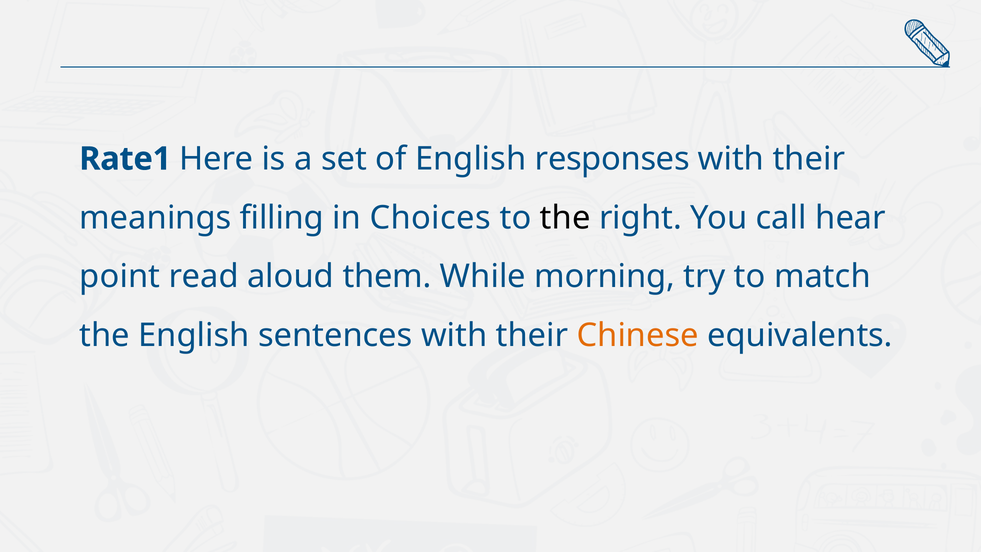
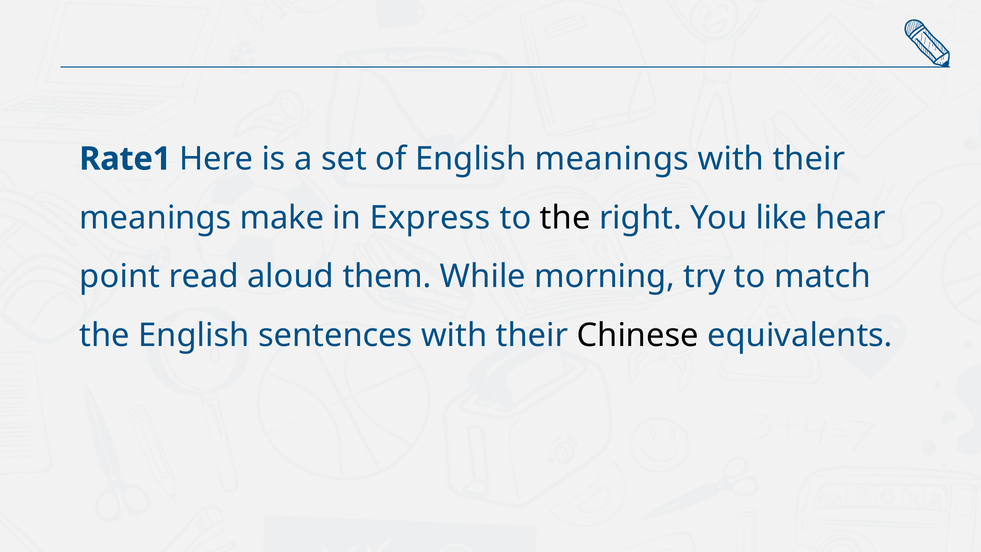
English responses: responses -> meanings (612, 159)
filling: filling -> make (282, 218)
Choices: Choices -> Express (430, 218)
call: call -> like (781, 218)
Chinese colour: orange -> black (638, 335)
